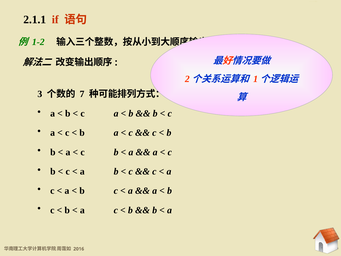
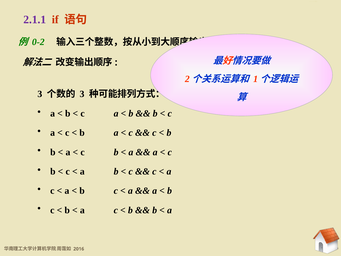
2.1.1 colour: black -> purple (35, 20)
1-2: 1-2 -> 0-2 (38, 42)
7: 7 -> 3 (82, 94)
